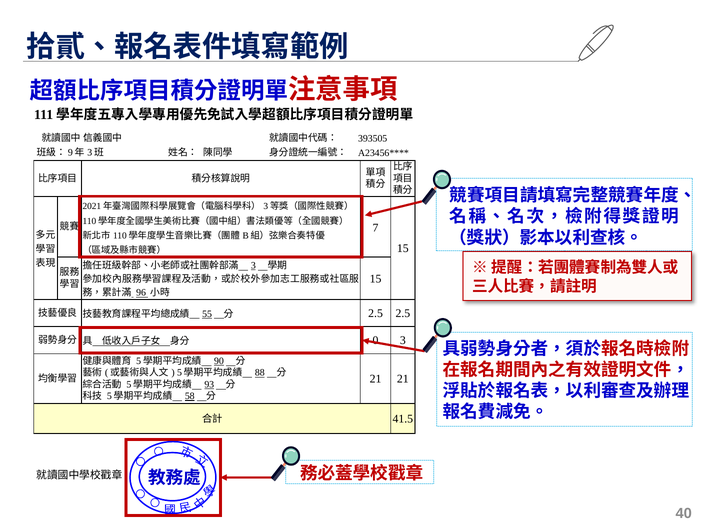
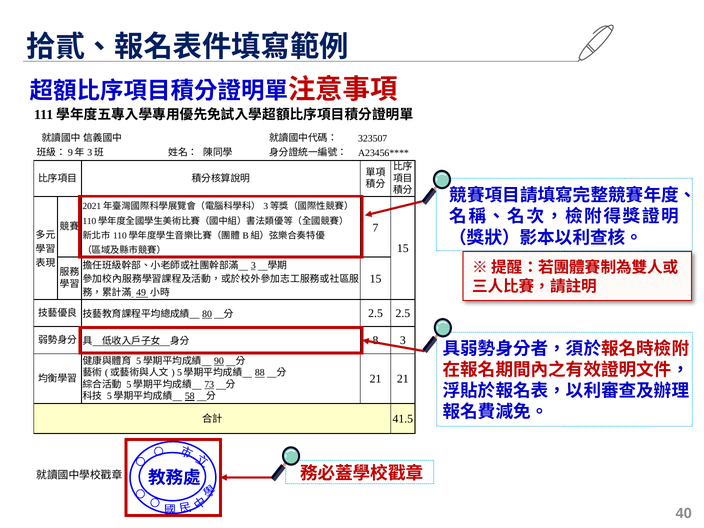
393505: 393505 -> 323507 (373, 139)
96: 96 -> 49 (141, 293)
55: 55 -> 80 (207, 314)
0: 0 -> 8 (376, 341)
93: 93 -> 73 (209, 384)
